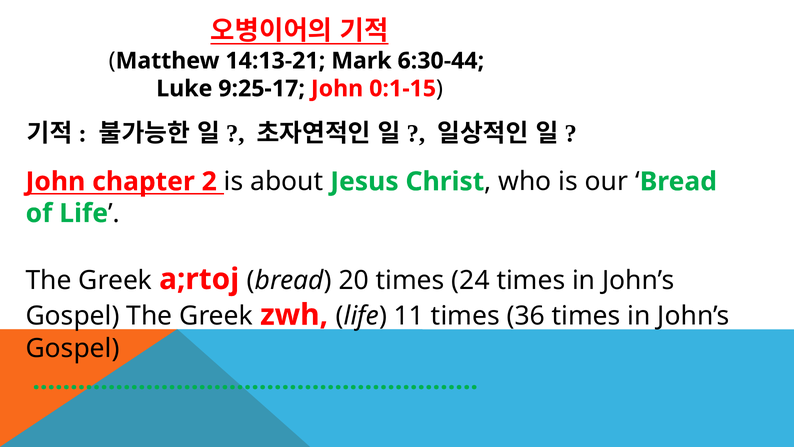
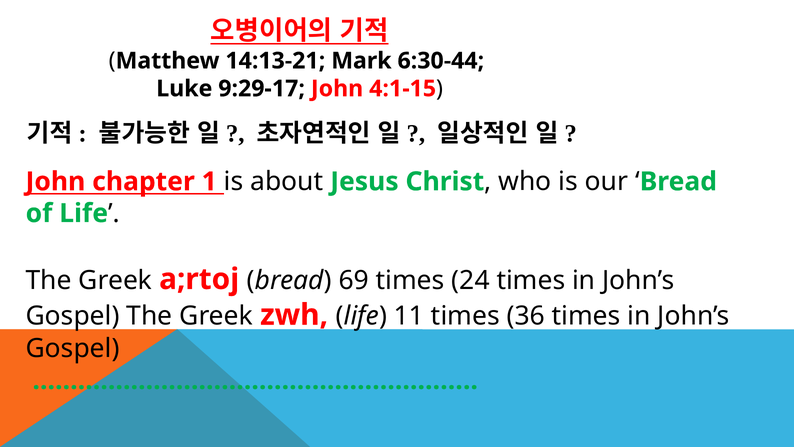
9:25-17: 9:25-17 -> 9:29-17 (262, 89)
0:1-15: 0:1-15 -> 4:1-15 (403, 89)
2: 2 -> 1 (209, 181)
20: 20 -> 69 (354, 280)
